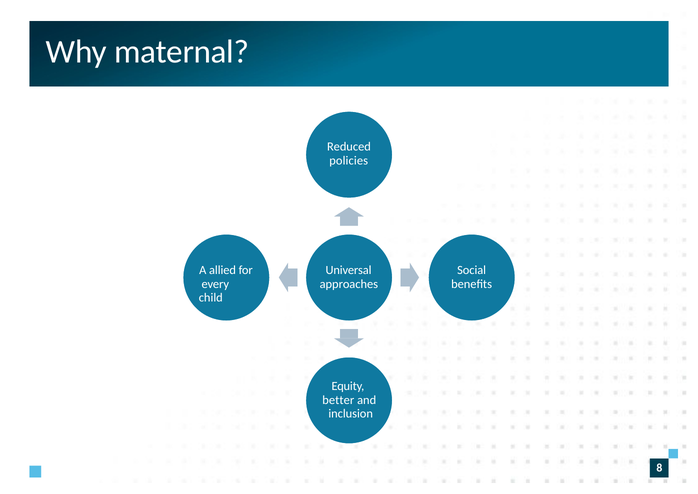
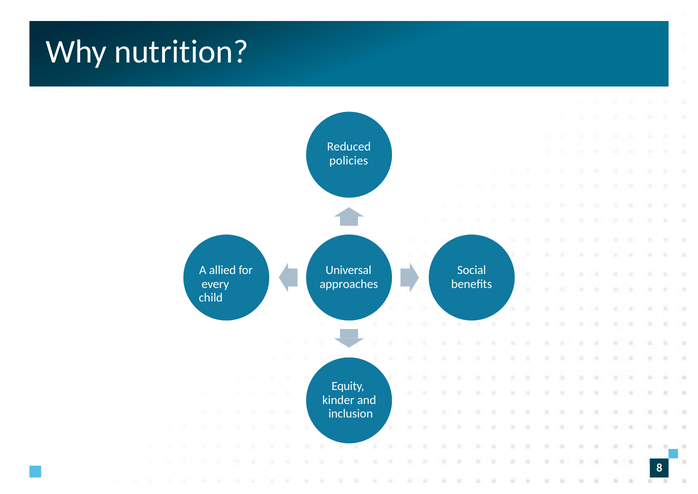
maternal: maternal -> nutrition (181, 52)
better: better -> kinder (338, 400)
